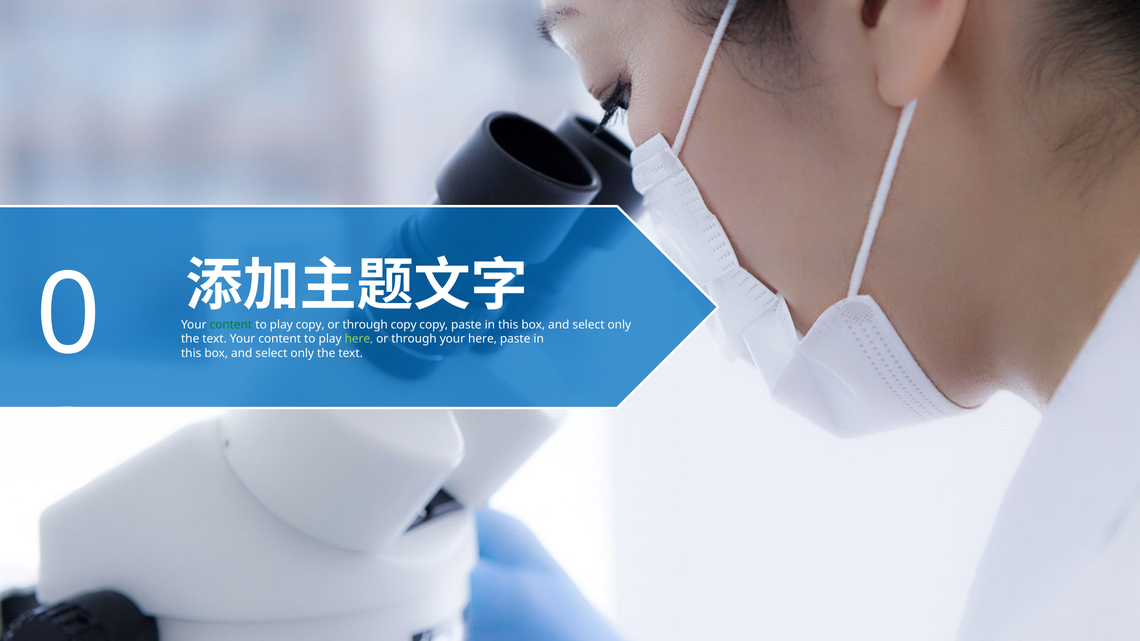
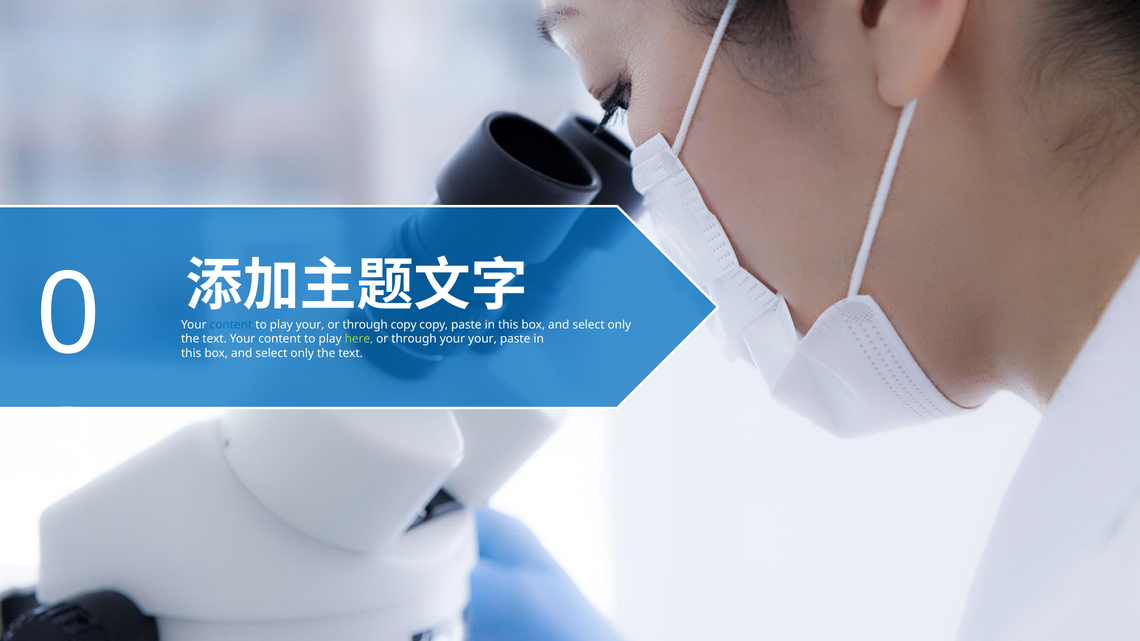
content colour: green -> blue (231, 325)
play copy: copy -> your (310, 325)
your here: here -> your (482, 339)
